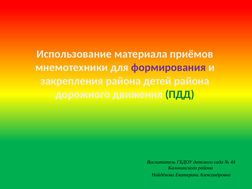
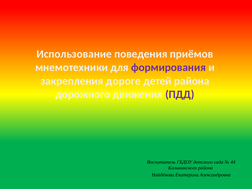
материала: материала -> поведения (141, 54)
закрепления района: района -> дороге (123, 81)
ПДД colour: green -> purple (180, 94)
